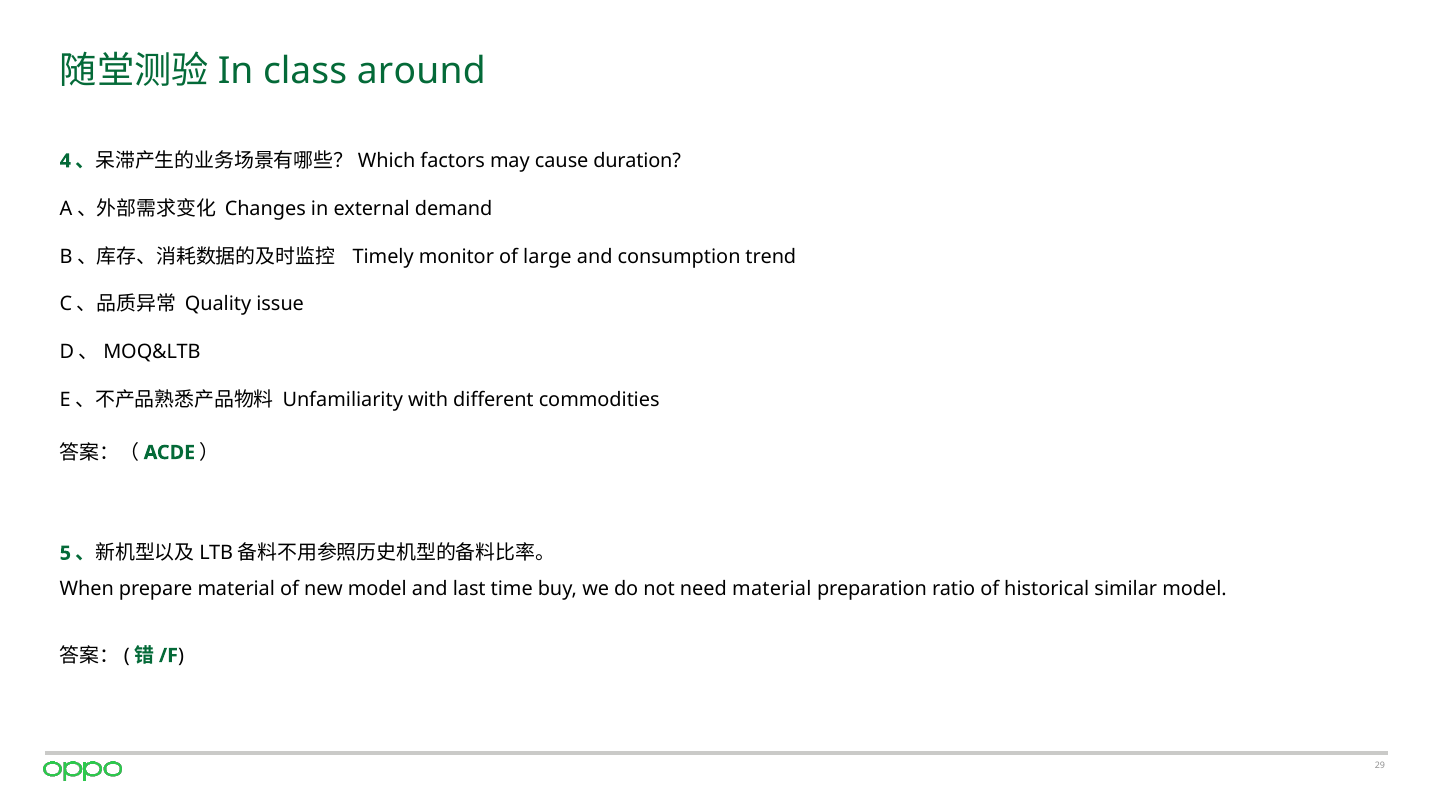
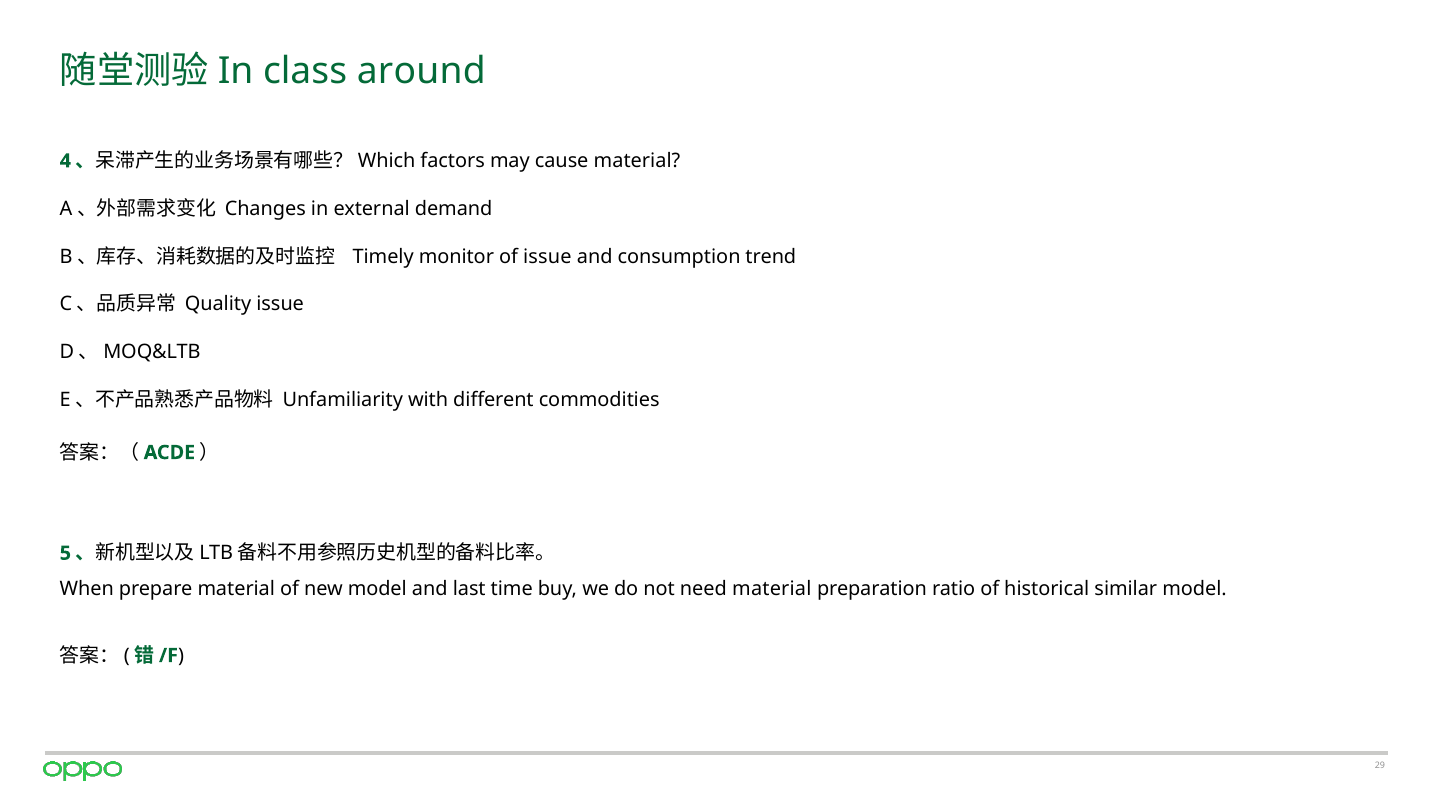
cause duration: duration -> material (637, 161)
of large: large -> issue (547, 257)
